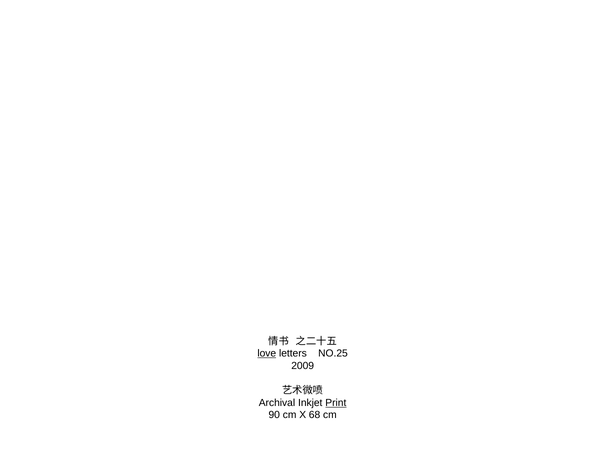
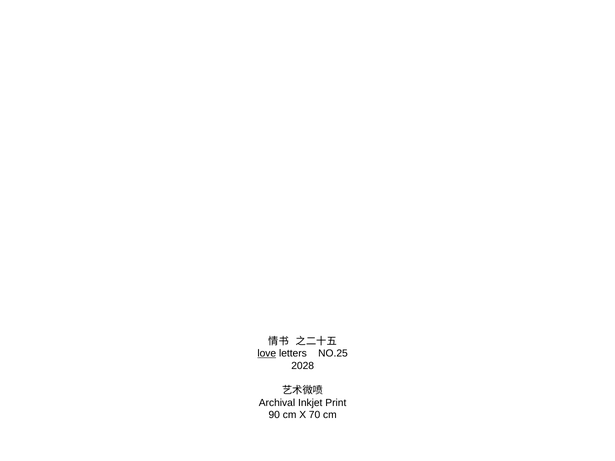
2009: 2009 -> 2028 (303, 366)
Print underline: present -> none (336, 403)
68: 68 -> 70 (315, 415)
